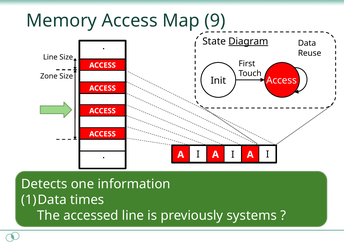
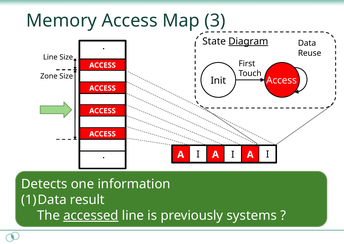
9: 9 -> 3 (215, 21)
times: times -> result (87, 199)
accessed underline: none -> present (91, 215)
